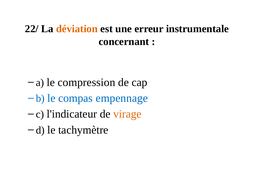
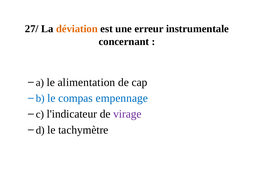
22/: 22/ -> 27/ (32, 29)
compression: compression -> alimentation (86, 82)
virage colour: orange -> purple (127, 114)
